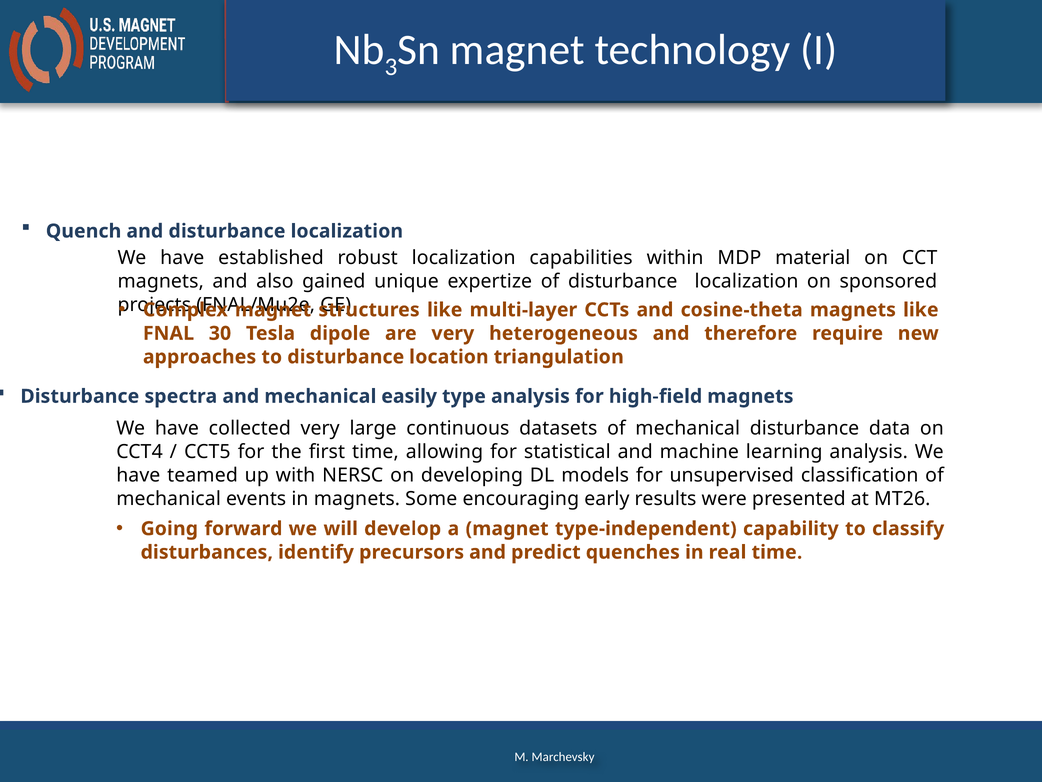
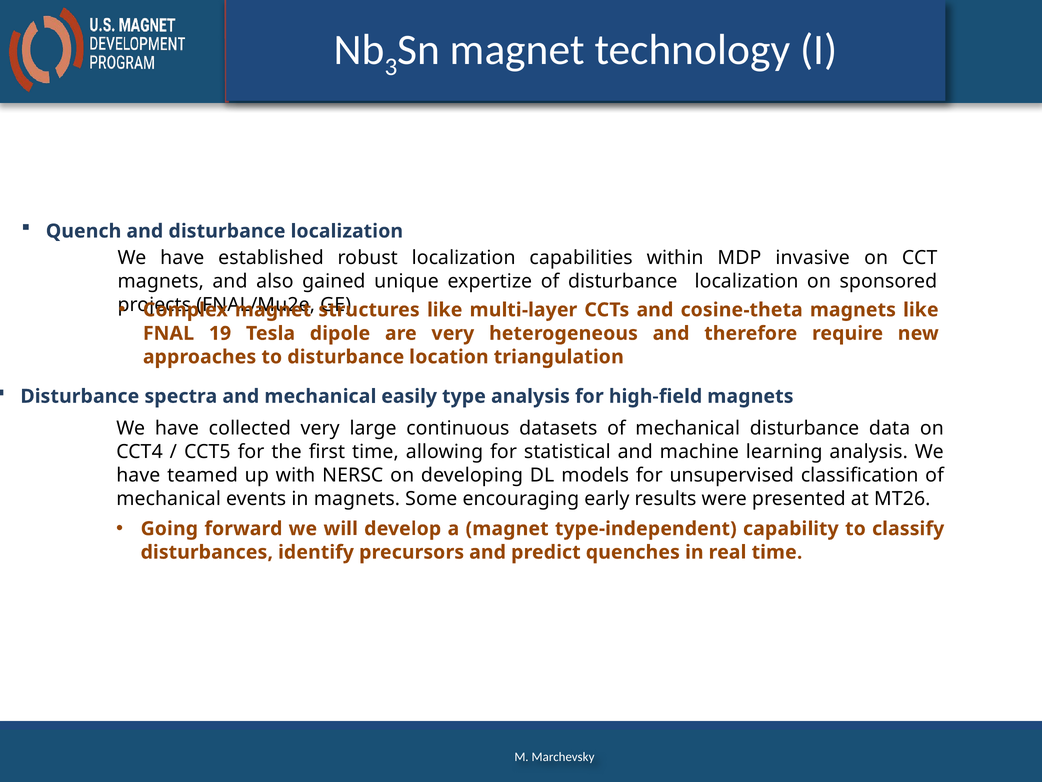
material: material -> invasive (813, 258)
30: 30 -> 19 (220, 333)
